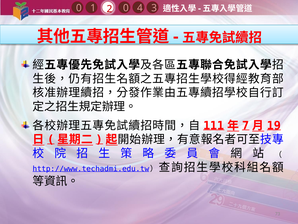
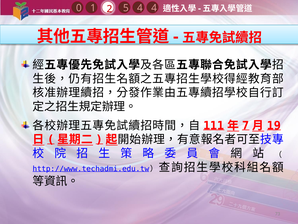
4 3: 3 -> 4 (154, 8)
2 0: 0 -> 5 (126, 8)
